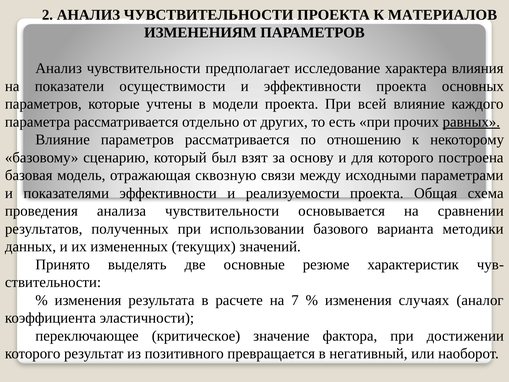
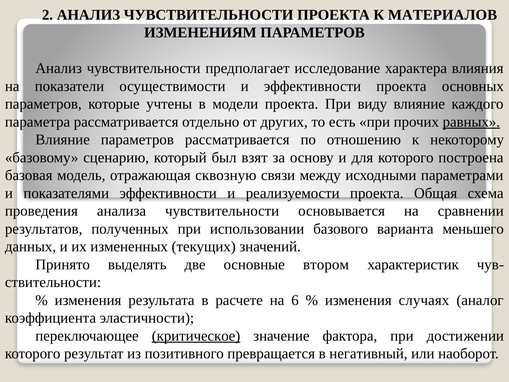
всей: всей -> виду (372, 104)
методики: методики -> меньшего (473, 229)
резюме: резюме -> втором (326, 264)
7: 7 -> 6 (295, 300)
критическое underline: none -> present (196, 336)
